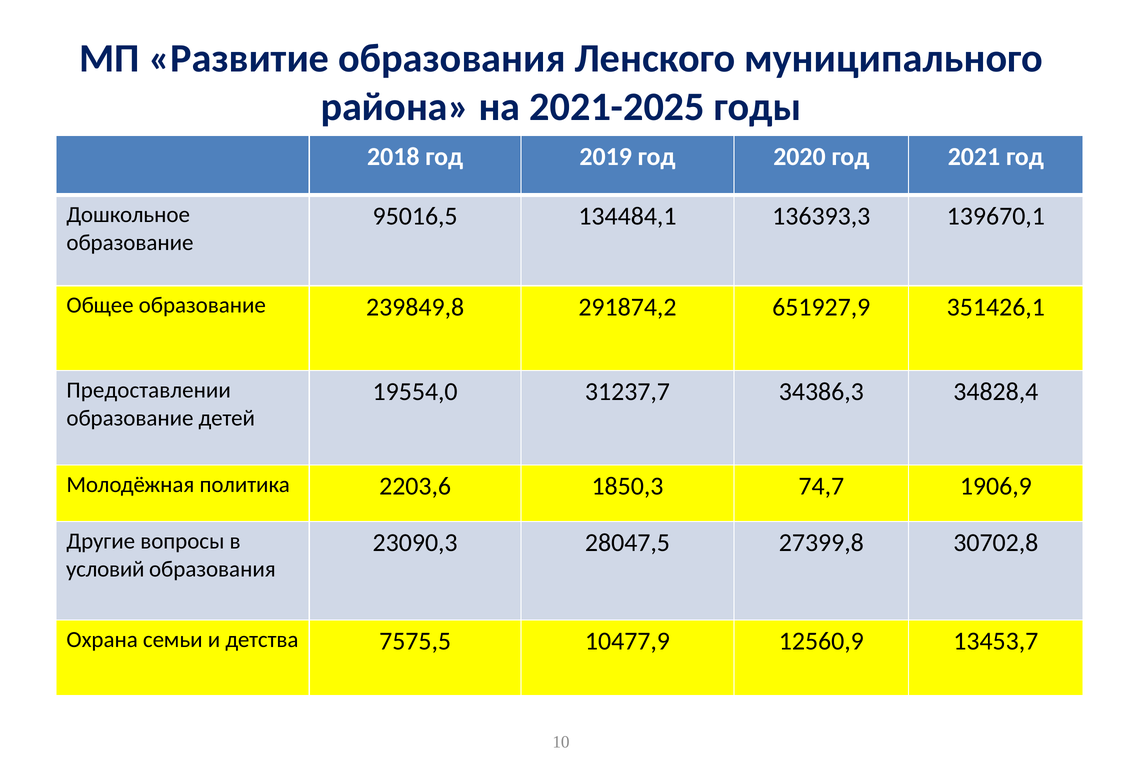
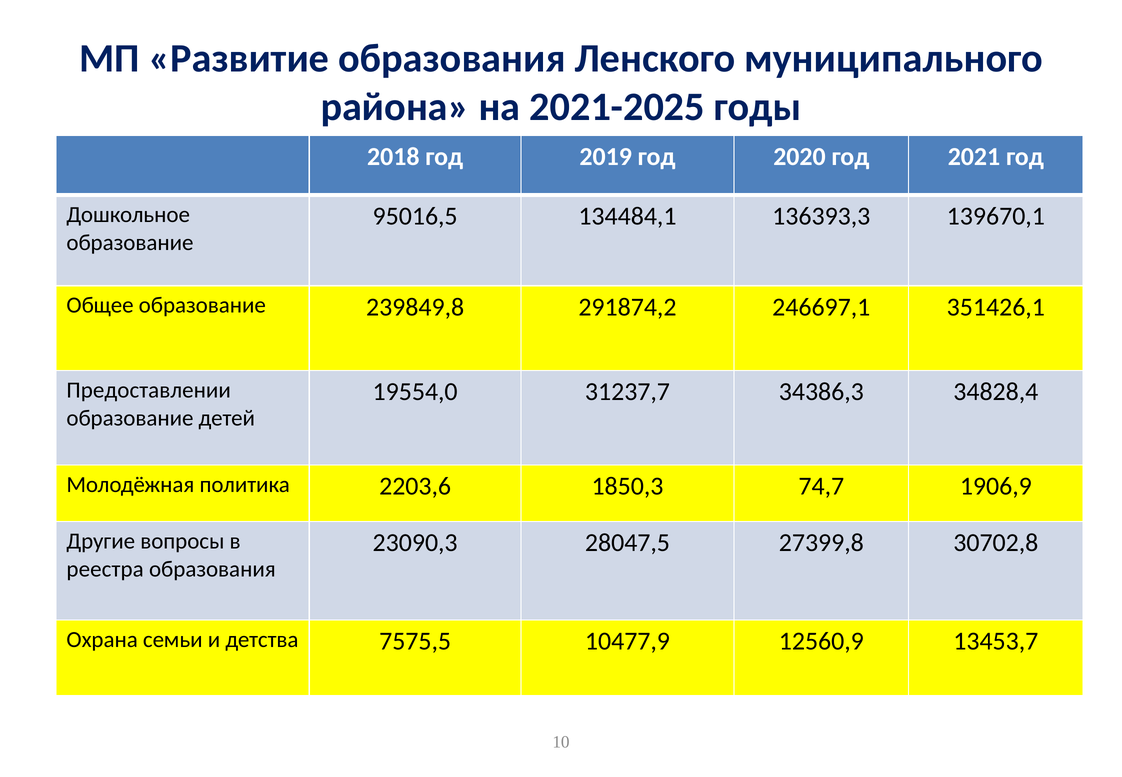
651927,9: 651927,9 -> 246697,1 (821, 307)
условий: условий -> реестра (105, 569)
